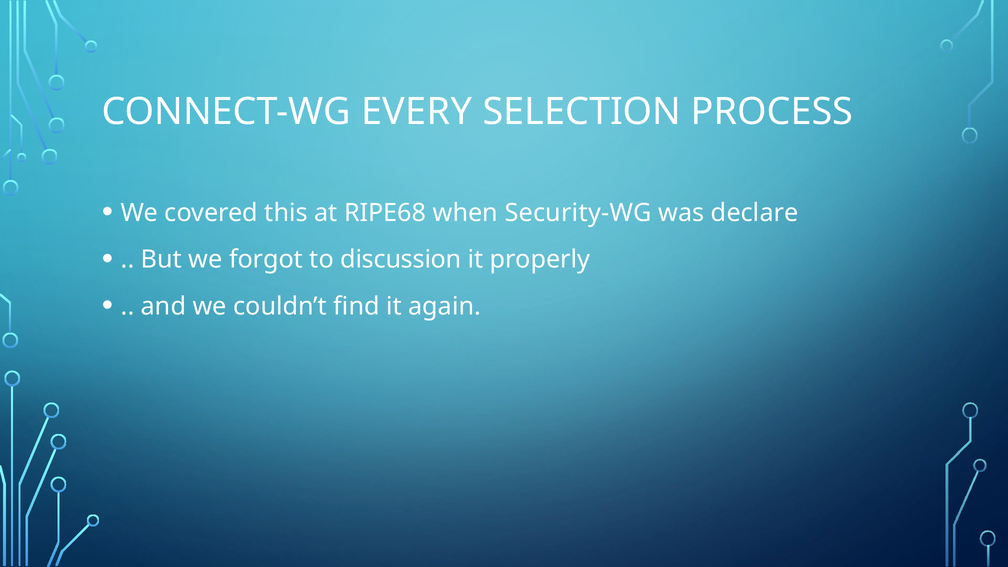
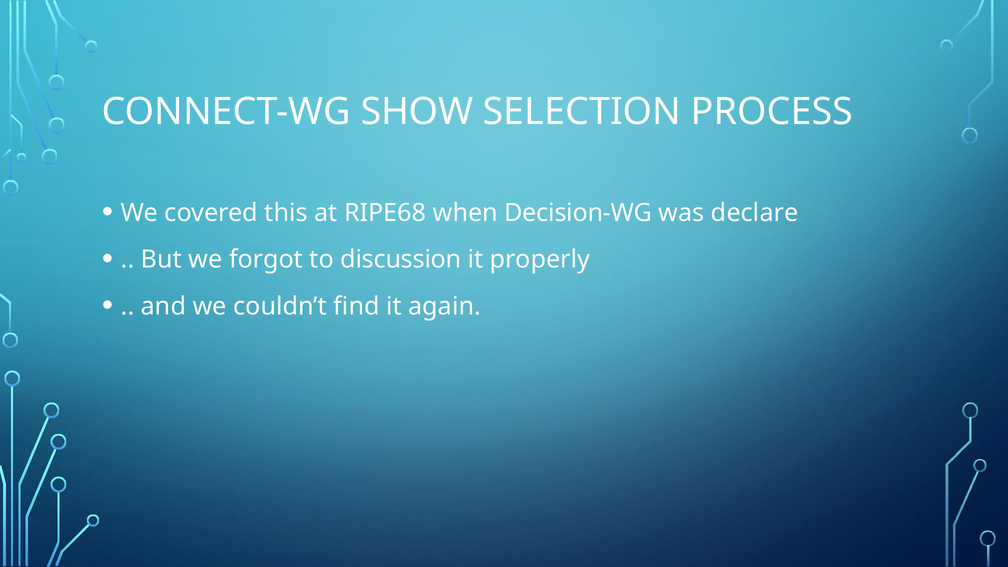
EVERY: EVERY -> SHOW (417, 112)
Security-WG: Security-WG -> Decision-WG (578, 213)
